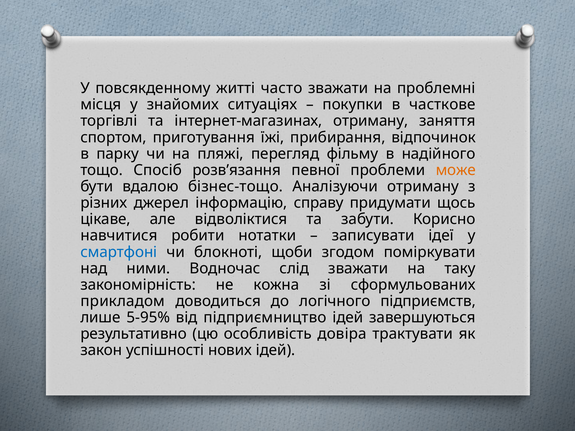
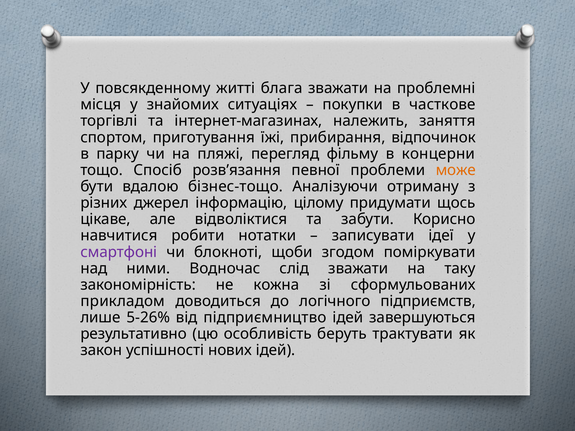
часто: часто -> блага (282, 88)
інтернет-магазинах отриману: отриману -> належить (371, 121)
надійного: надійного -> концерни (438, 154)
справу: справу -> цілому (319, 203)
смартфоні colour: blue -> purple (119, 252)
5-95%: 5-95% -> 5-26% (148, 318)
довіра: довіра -> беруть (342, 334)
